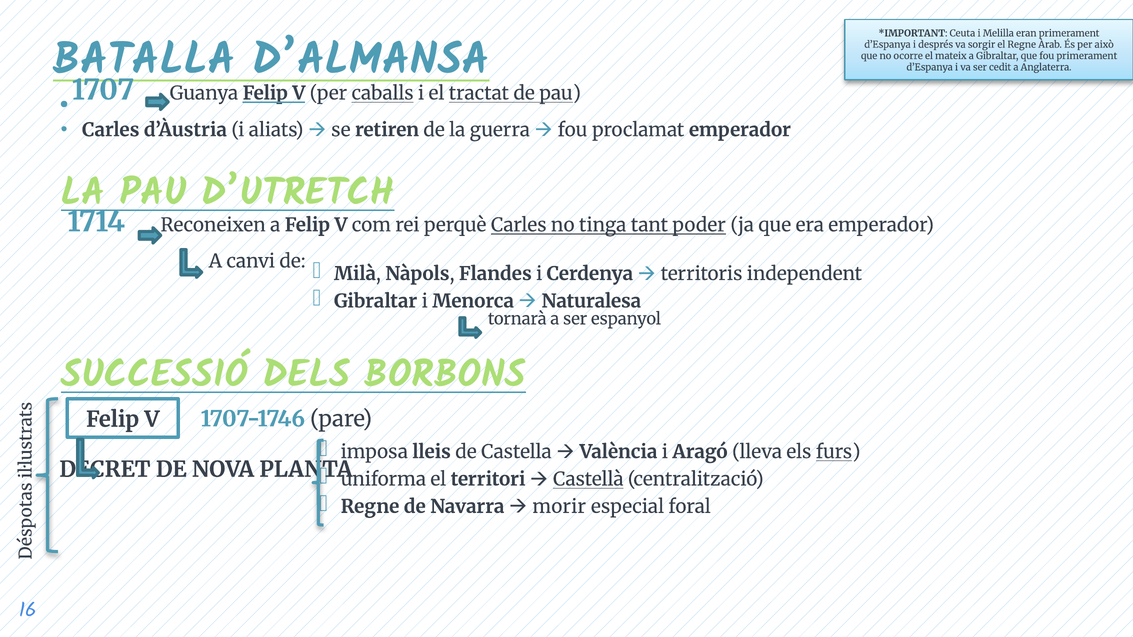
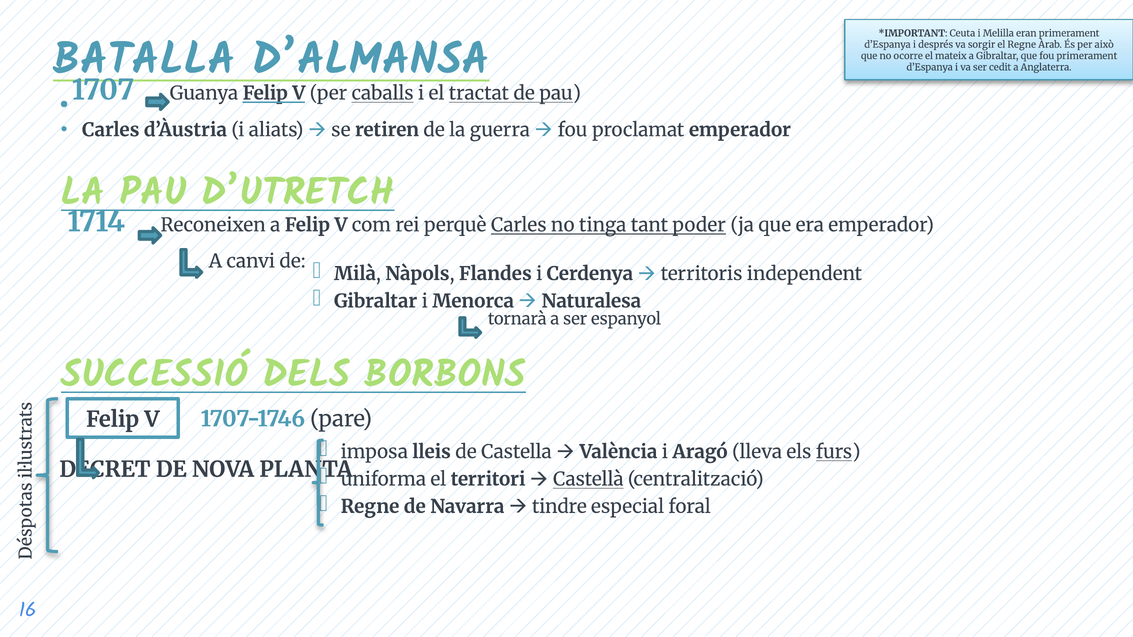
morir: morir -> tindre (559, 507)
